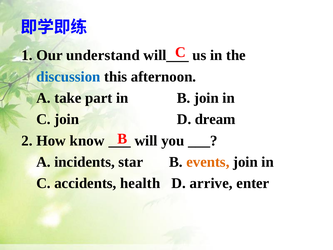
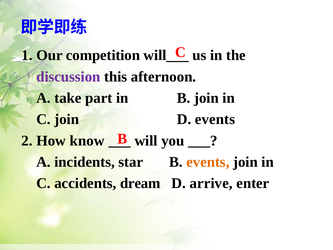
understand: understand -> competition (103, 55)
discussion colour: blue -> purple (68, 77)
D dream: dream -> events (215, 119)
health: health -> dream (140, 183)
